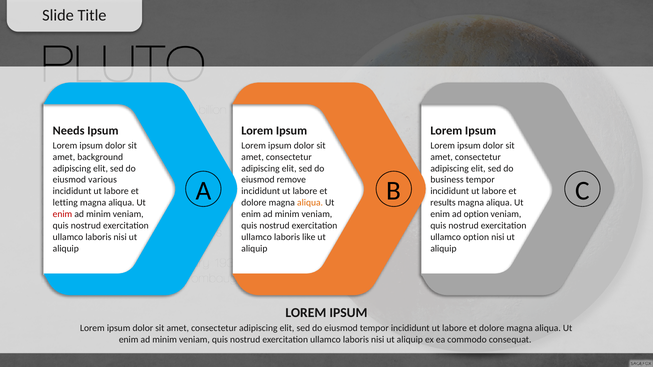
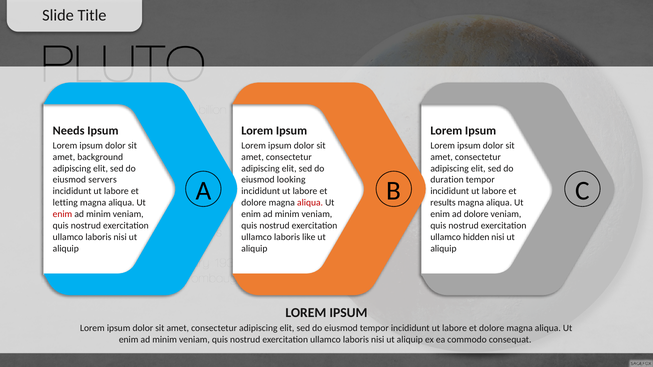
various: various -> servers (103, 180)
remove: remove -> looking (291, 180)
business: business -> duration (447, 180)
aliqua colour: orange -> red (310, 203)
ad option: option -> dolore (476, 214)
ullamco option: option -> hidden (476, 237)
